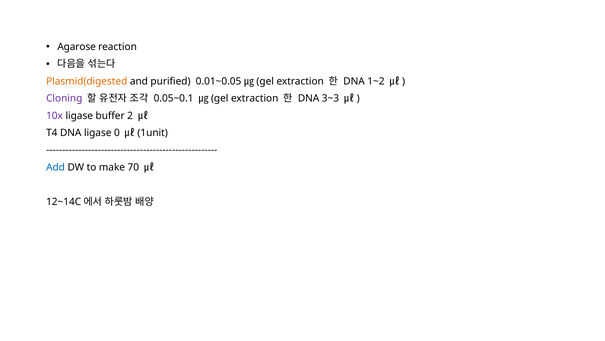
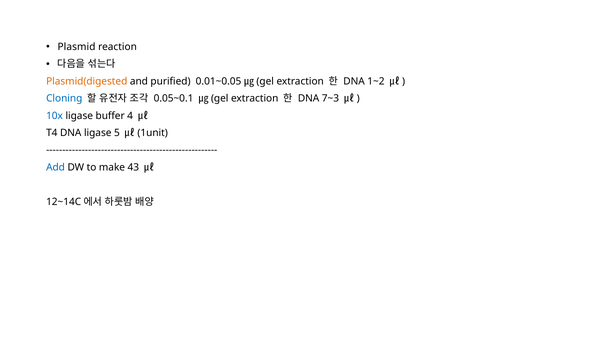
Agarose: Agarose -> Plasmid (77, 47)
Cloning colour: purple -> blue (64, 98)
3~3: 3~3 -> 7~3 (330, 98)
10x colour: purple -> blue (55, 116)
2: 2 -> 4 (130, 116)
0: 0 -> 5 (117, 133)
70: 70 -> 43 (133, 167)
